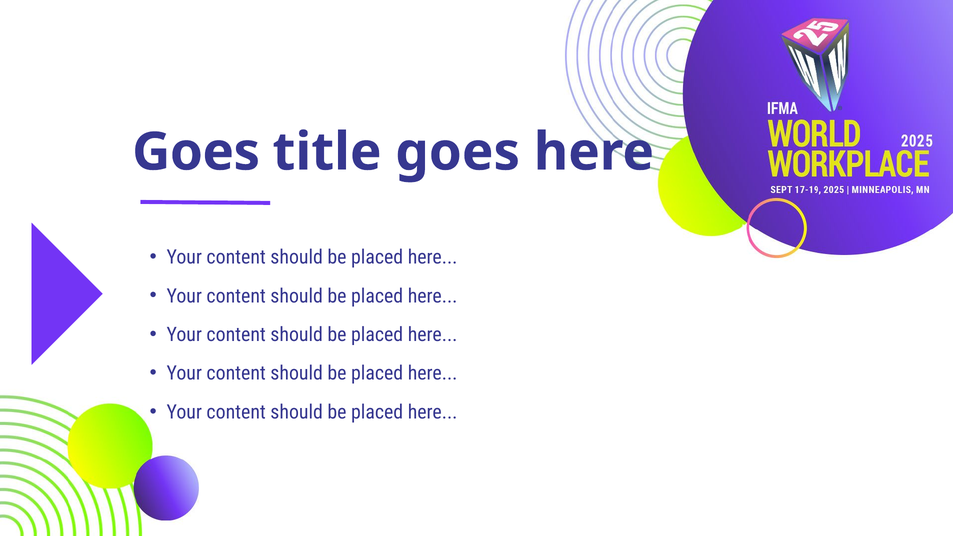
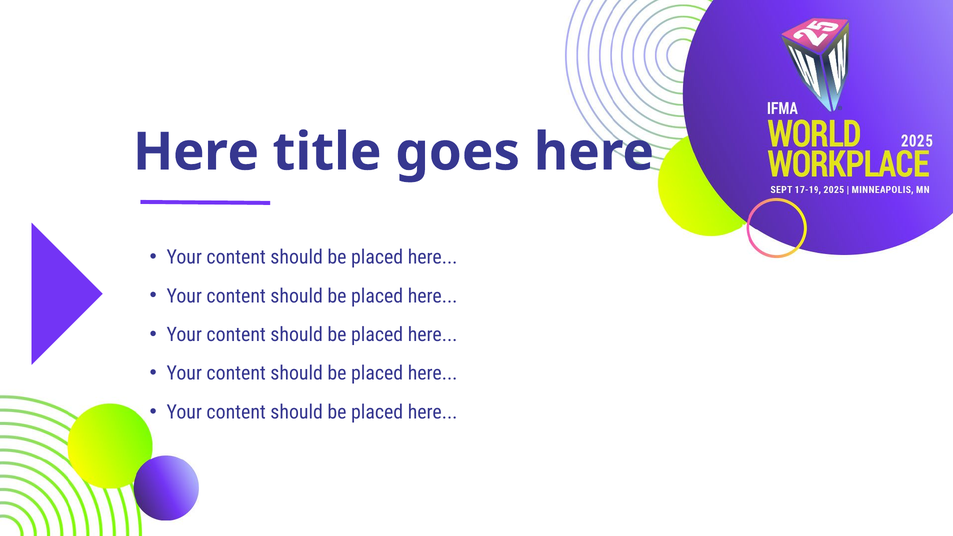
Goes: Goes -> Here (196, 152)
